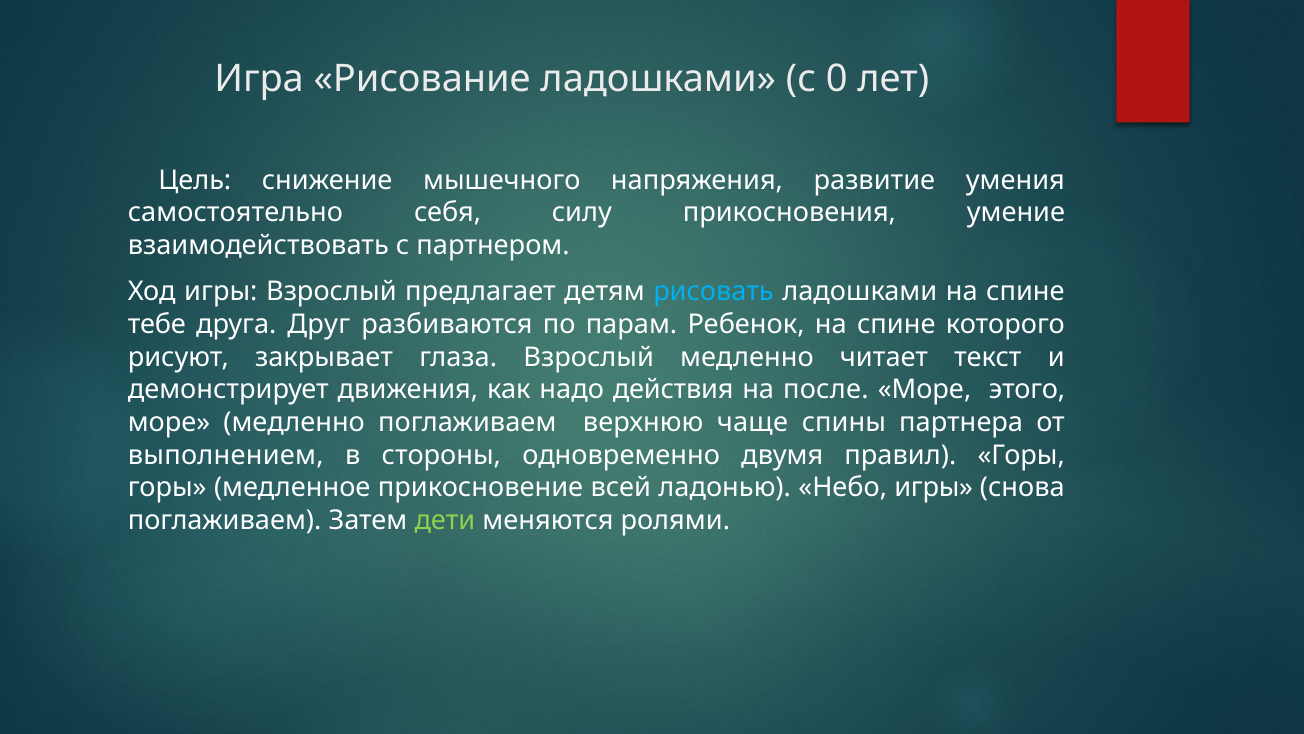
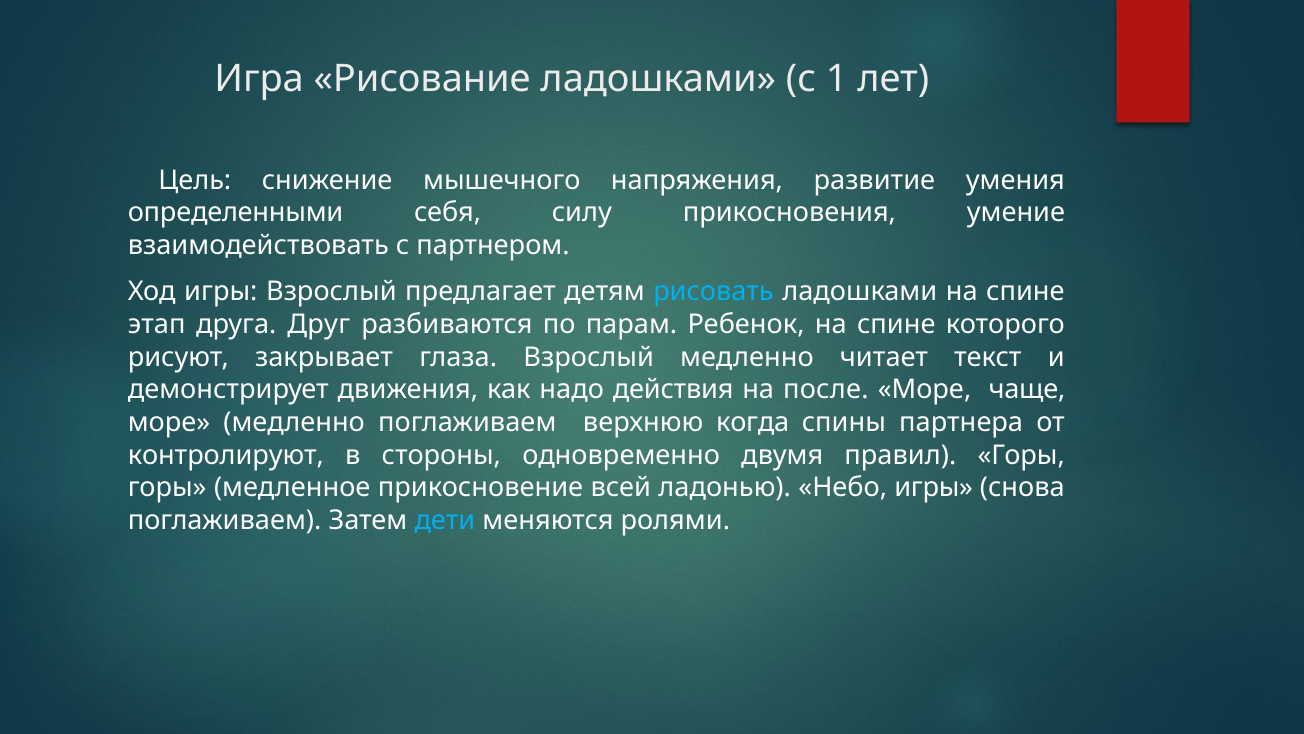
0: 0 -> 1 (837, 79)
самостоятельно: самостоятельно -> определенными (236, 213)
тебе: тебе -> этап (157, 324)
этого: этого -> чаще (1027, 390)
чаще: чаще -> когда (753, 422)
выполнением: выполнением -> контролируют (226, 455)
дети colour: light green -> light blue (445, 520)
